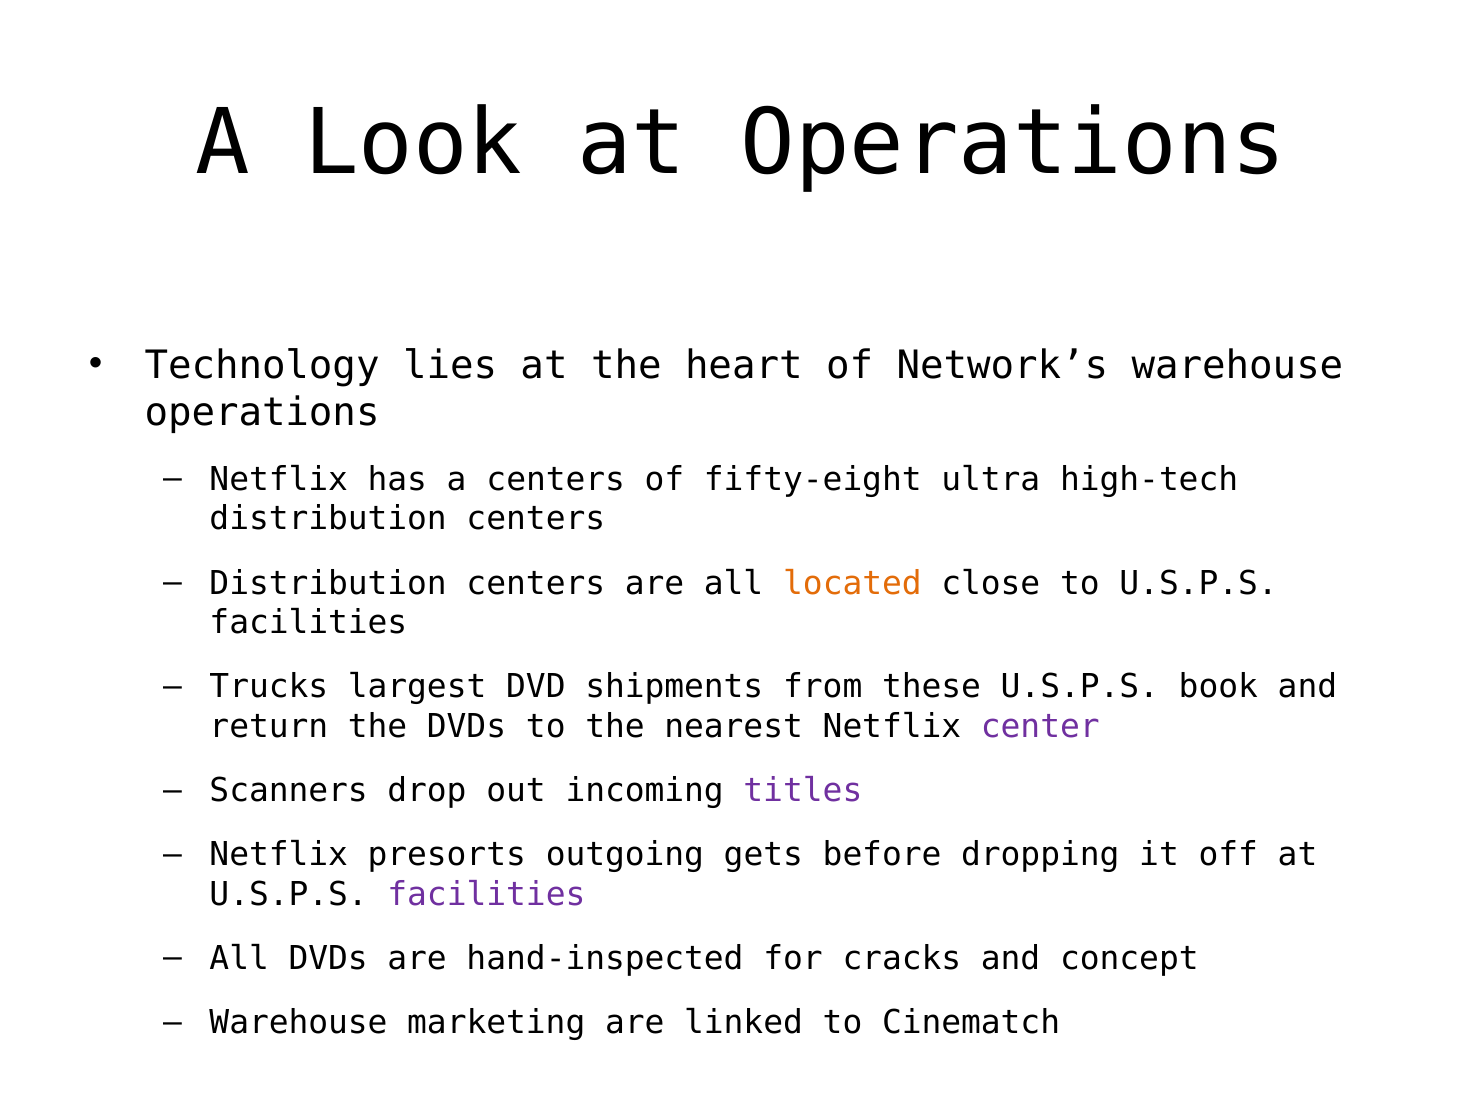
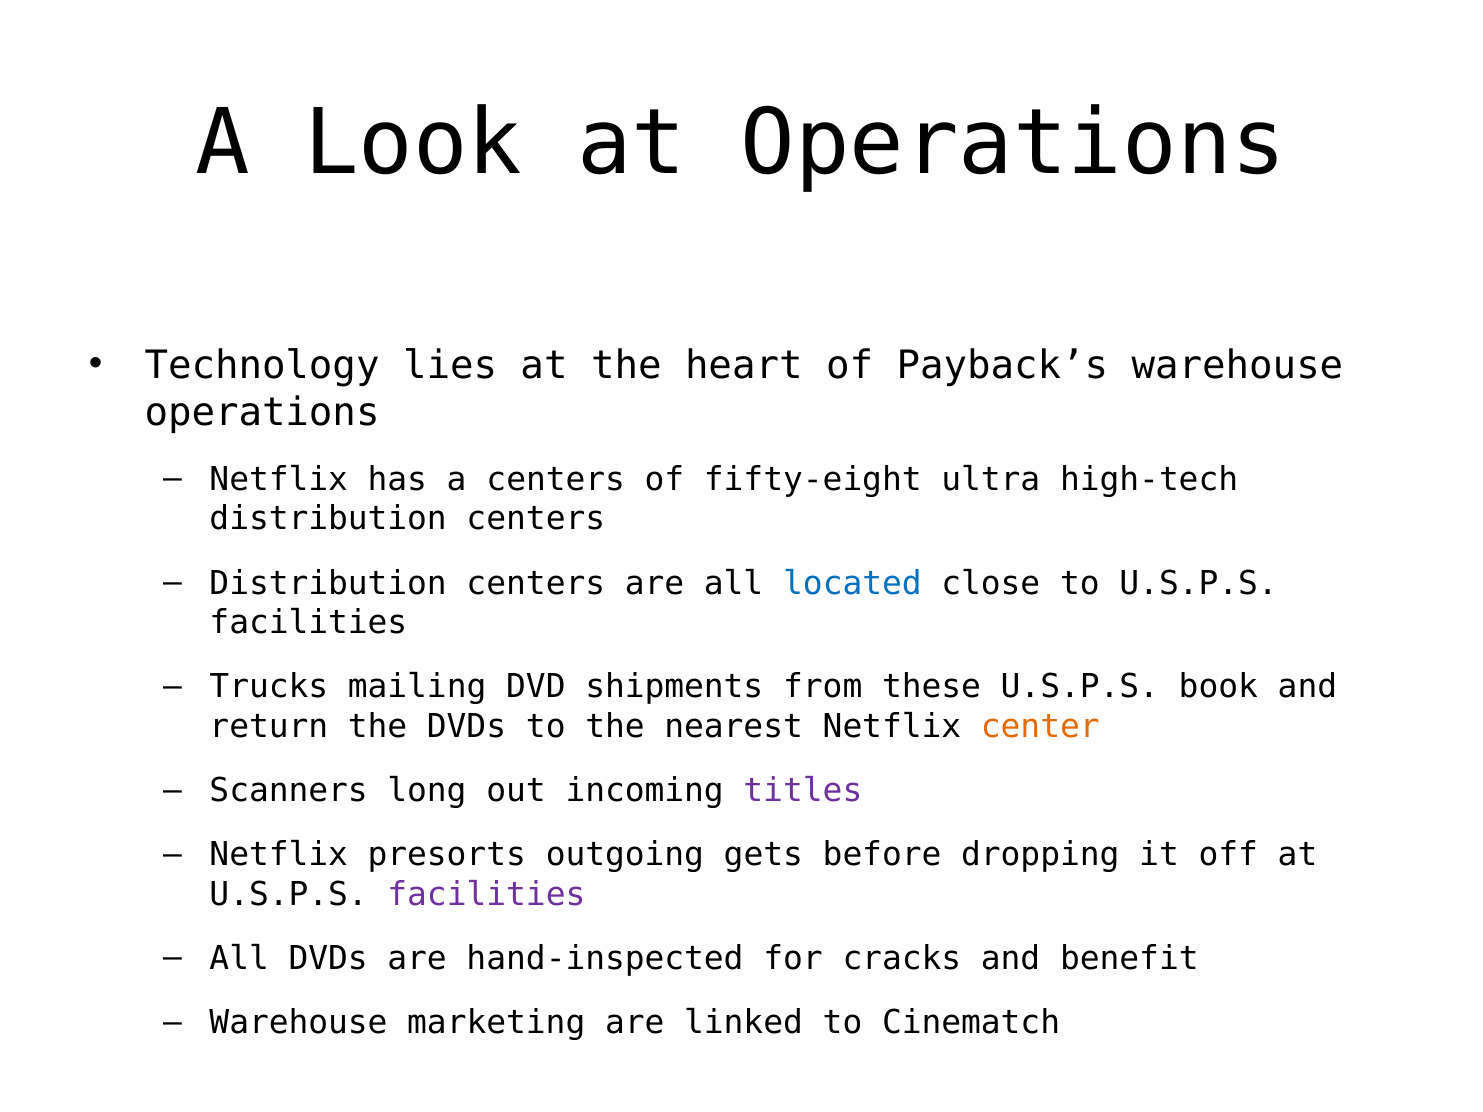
Network’s: Network’s -> Payback’s (1002, 365)
located colour: orange -> blue (852, 583)
largest: largest -> mailing (417, 687)
center colour: purple -> orange (1040, 727)
drop: drop -> long (427, 791)
concept: concept -> benefit (1129, 959)
